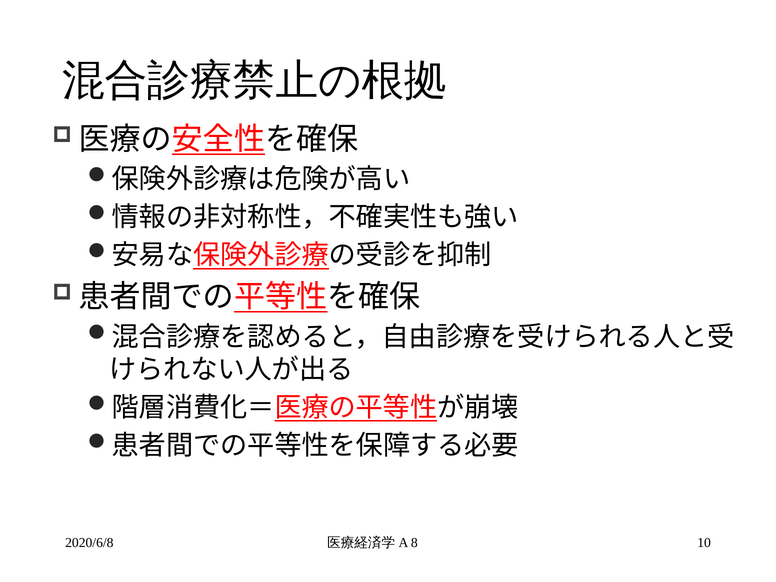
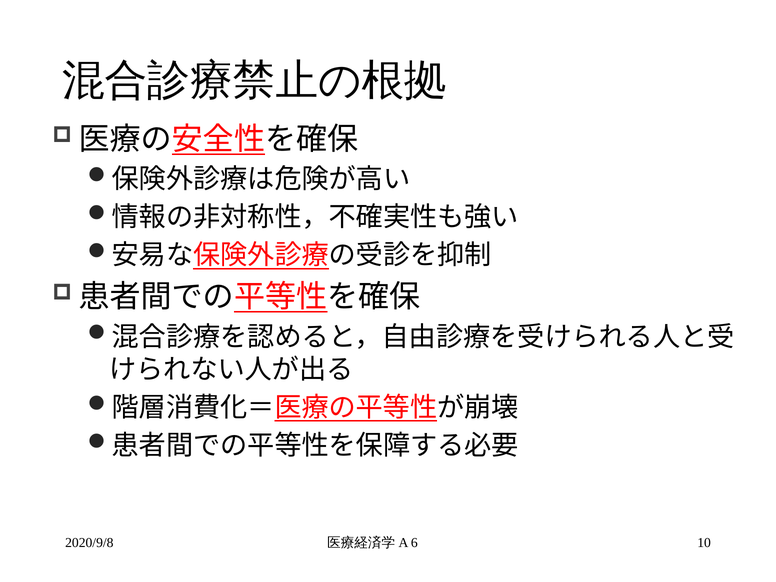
2020/6/8: 2020/6/8 -> 2020/9/8 (89, 543)
8: 8 -> 6 (414, 543)
